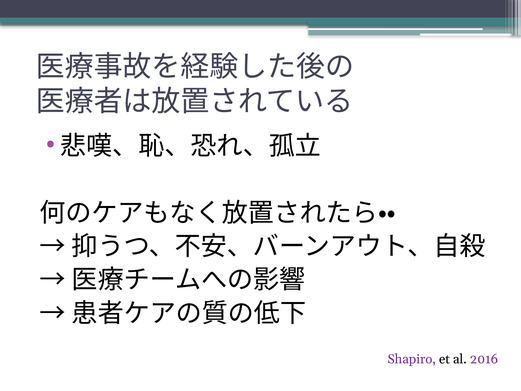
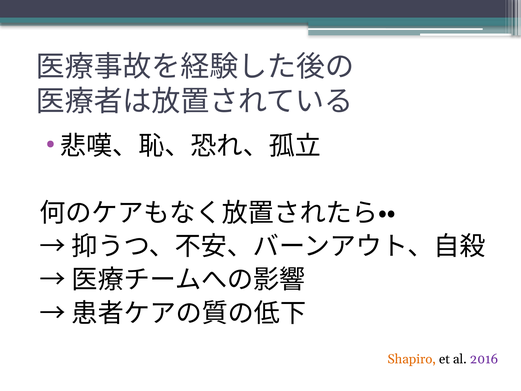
Shapiro colour: purple -> orange (412, 359)
